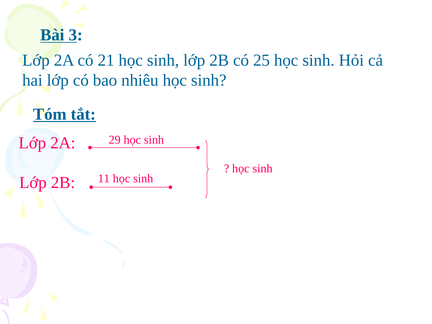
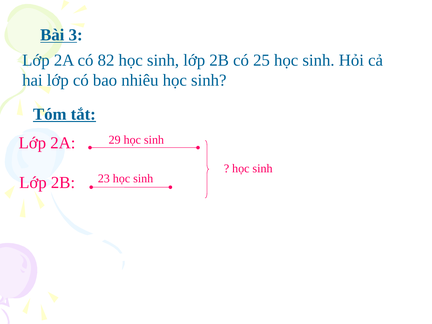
21: 21 -> 82 (106, 60)
11: 11 -> 23 (104, 179)
